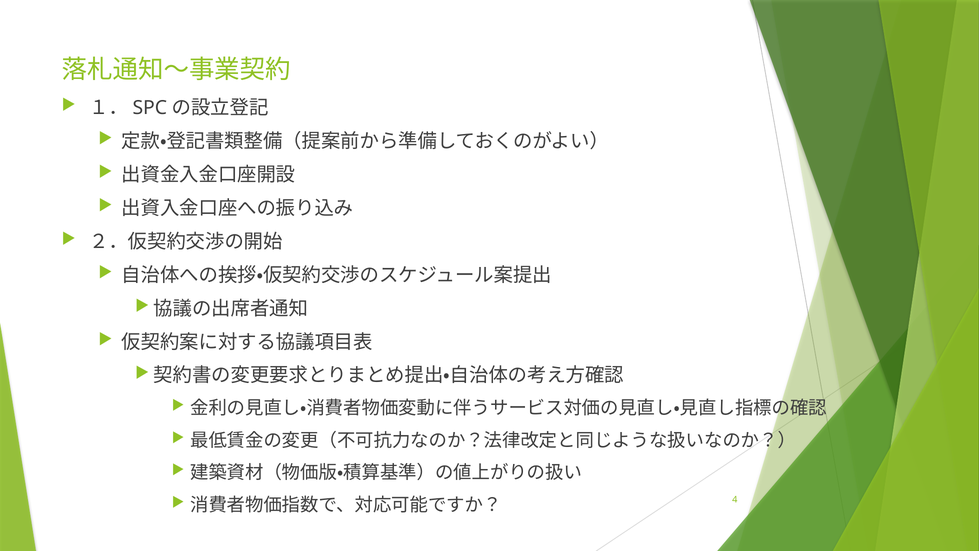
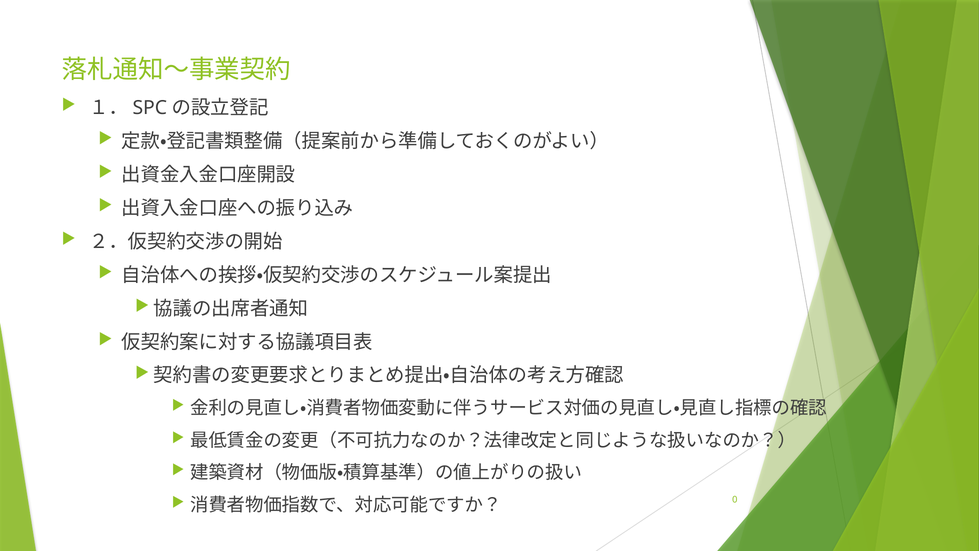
4: 4 -> 0 (735, 500)
